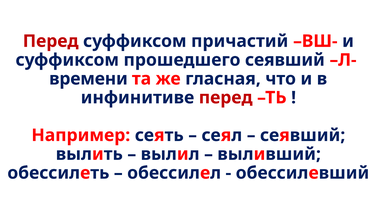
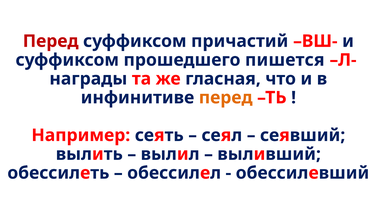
прошедшего сеявший: сеявший -> пишется (285, 60)
времени: времени -> награды (88, 79)
перед colour: red -> orange (226, 98)
